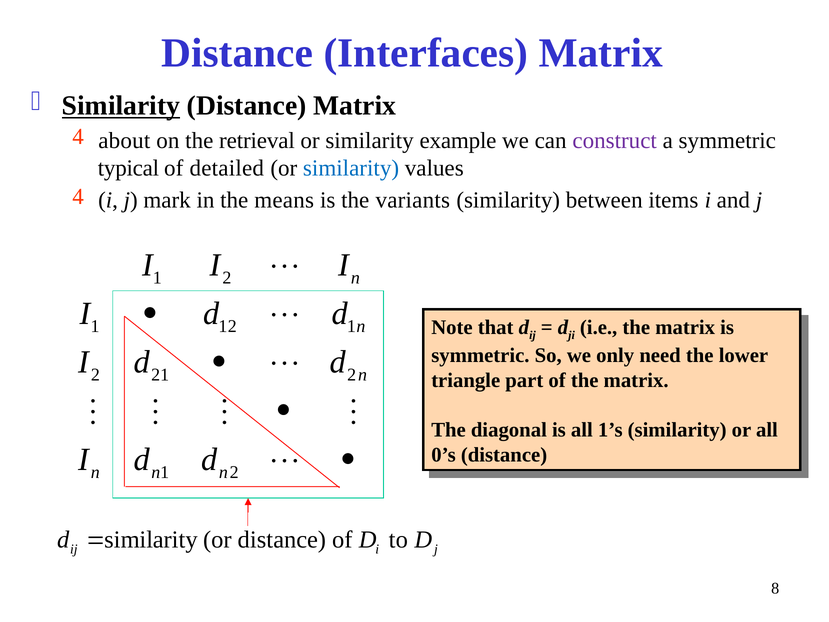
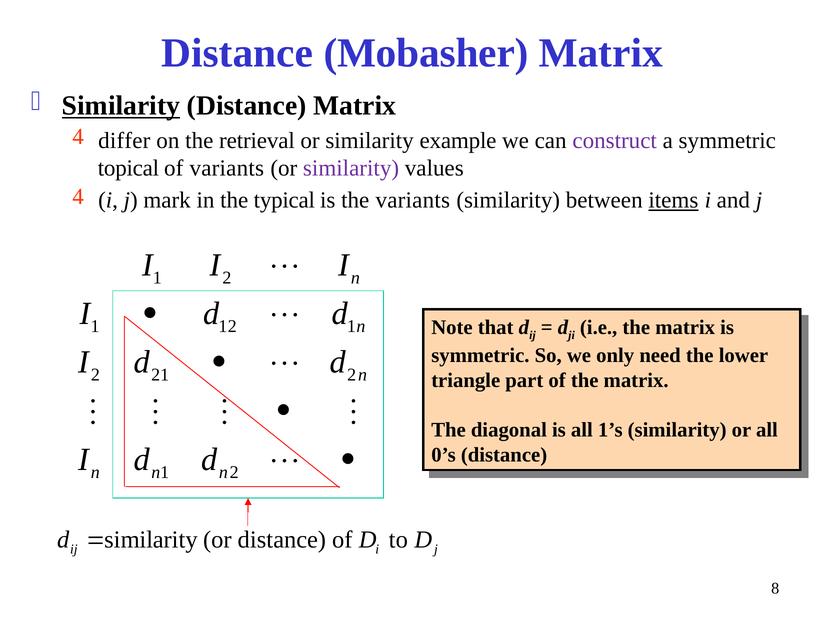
Interfaces: Interfaces -> Mobasher (426, 53)
about: about -> differ (124, 140)
typical: typical -> topical (128, 168)
of detailed: detailed -> variants (227, 168)
similarity colour: blue -> purple (351, 168)
means: means -> typical (284, 200)
items underline: none -> present (673, 200)
